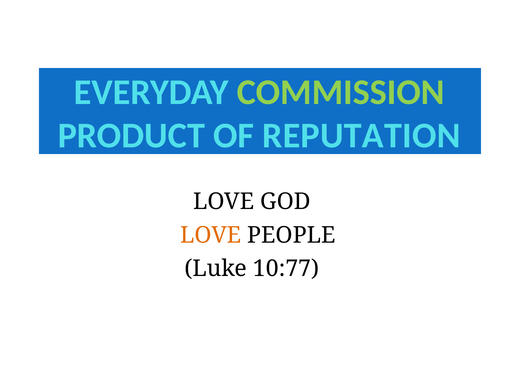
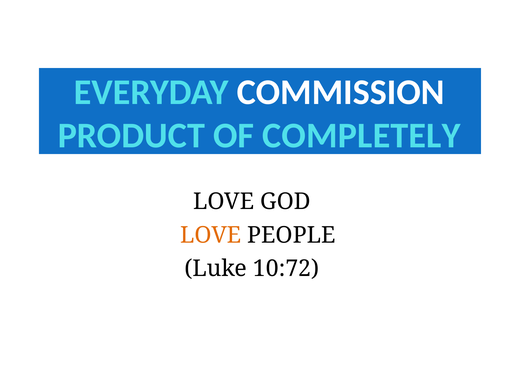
COMMISSION colour: light green -> white (341, 92)
REPUTATION: REPUTATION -> COMPLETELY (361, 136)
10:77: 10:77 -> 10:72 (286, 269)
